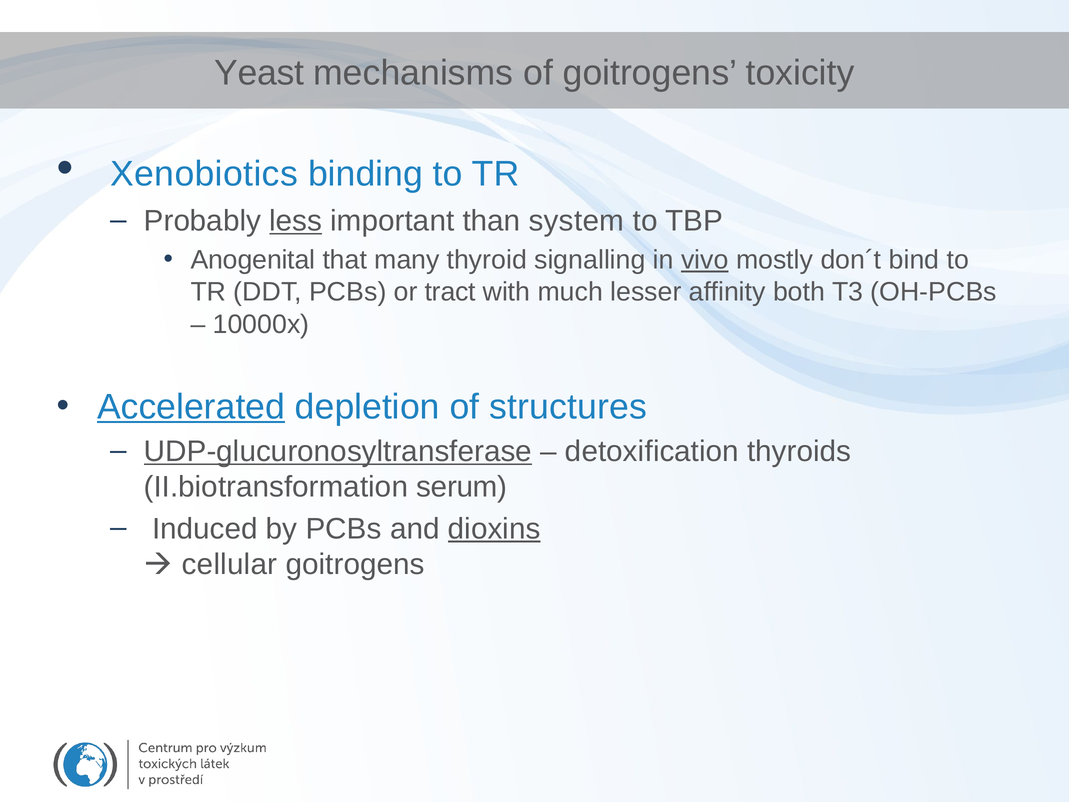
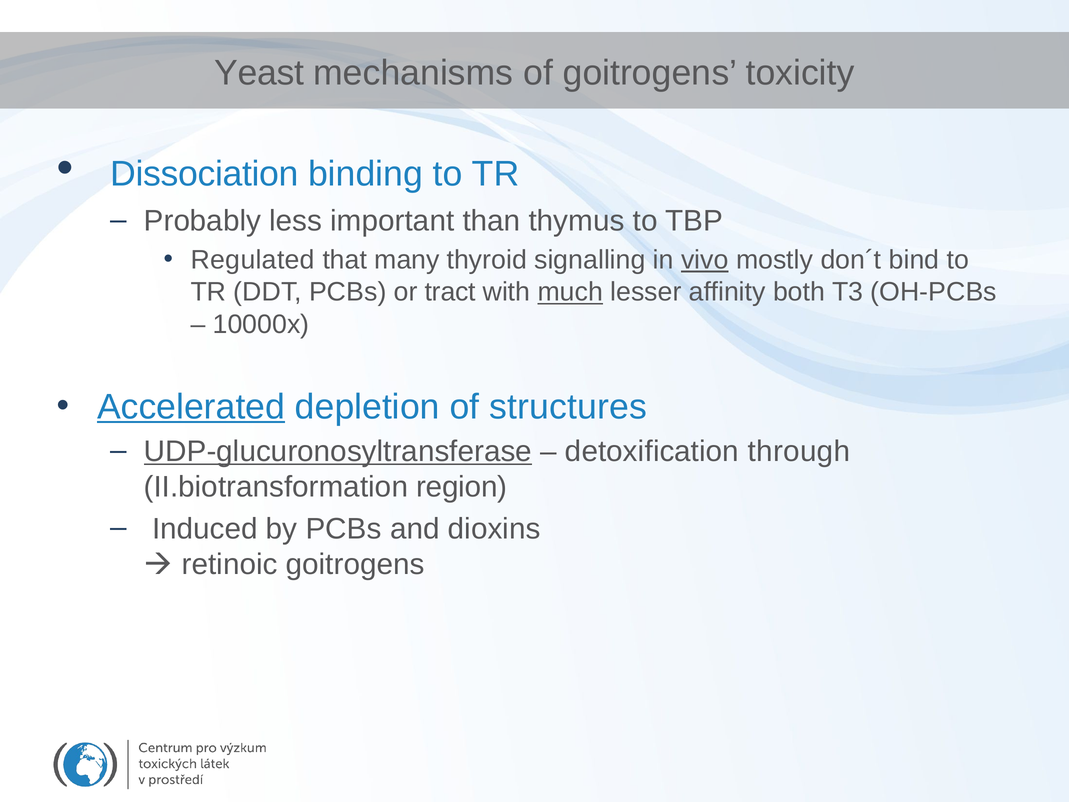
Xenobiotics: Xenobiotics -> Dissociation (204, 174)
less underline: present -> none (296, 221)
system: system -> thymus (577, 221)
Anogenital: Anogenital -> Regulated (253, 260)
much underline: none -> present (570, 292)
thyroids: thyroids -> through (799, 451)
serum: serum -> region (462, 487)
dioxins underline: present -> none (494, 529)
cellular: cellular -> retinoic (230, 564)
